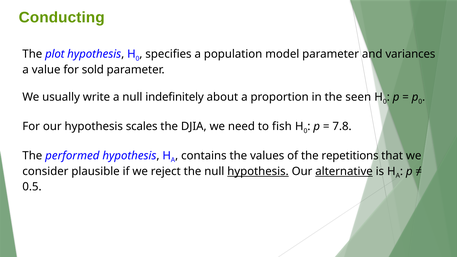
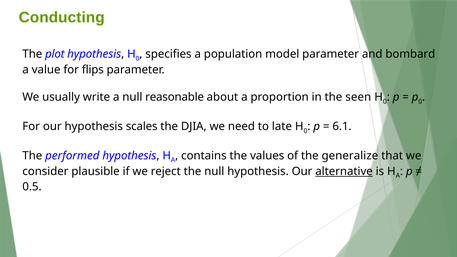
variances: variances -> bombard (410, 54)
sold: sold -> flips (93, 70)
indefinitely: indefinitely -> reasonable (175, 97)
fish: fish -> late (282, 126)
7.8: 7.8 -> 6.1 (342, 126)
repetitions: repetitions -> generalize (350, 156)
hypothesis underline: present -> none (258, 171)
